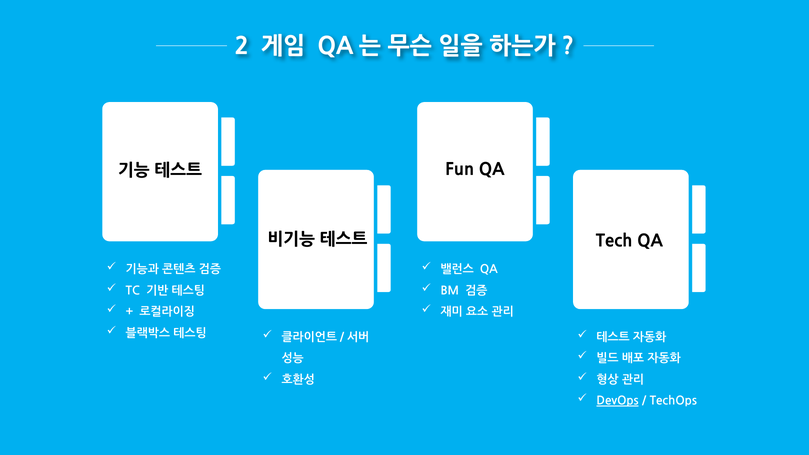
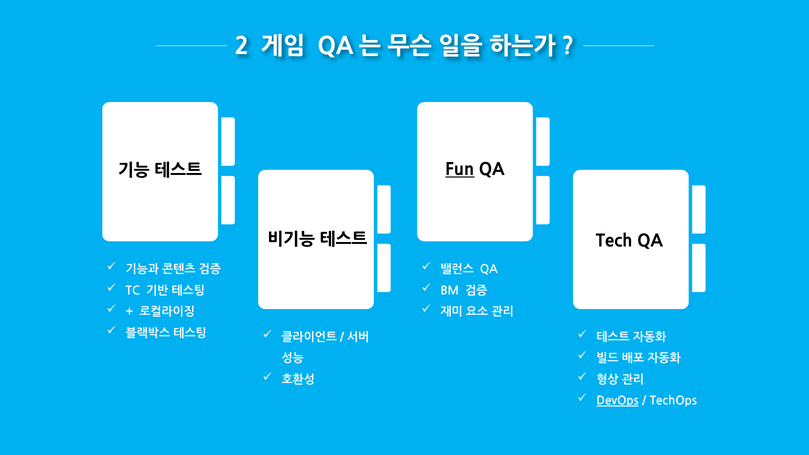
Fun underline: none -> present (460, 170)
